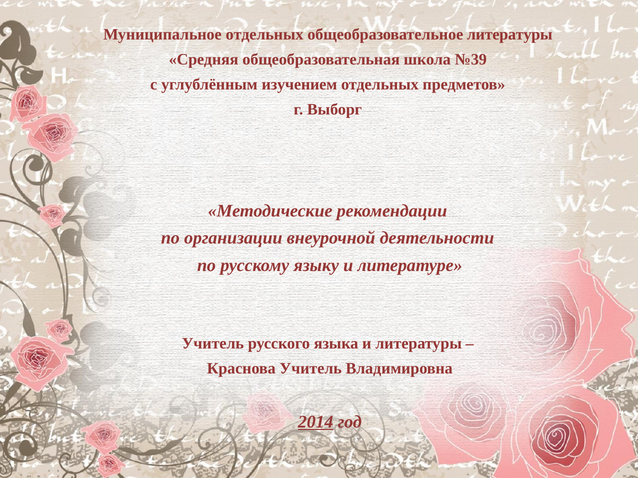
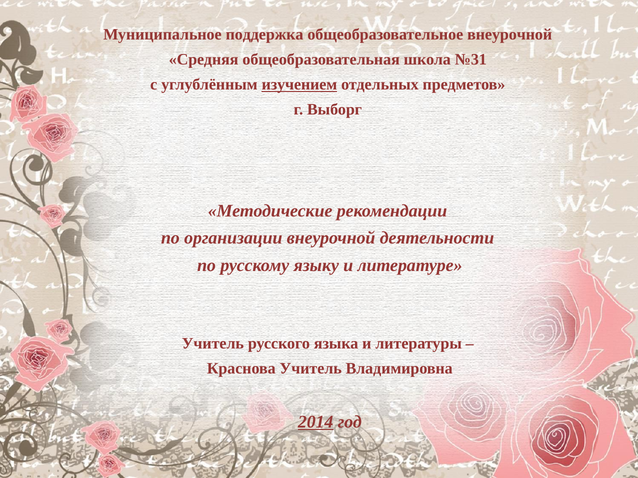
Муниципальное отдельных: отдельных -> поддержка (265, 34)
общеобразовательное литературы: литературы -> внеурочной (510, 34)
№39: №39 -> №31 (471, 60)
изучением underline: none -> present (299, 85)
